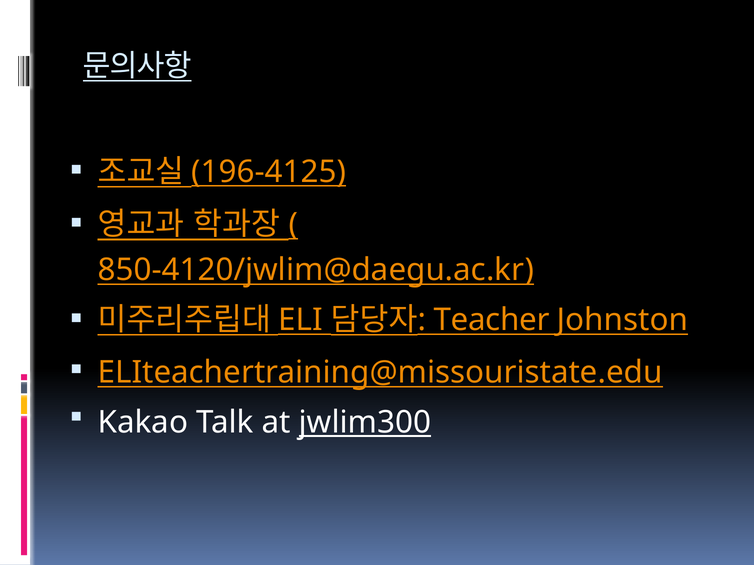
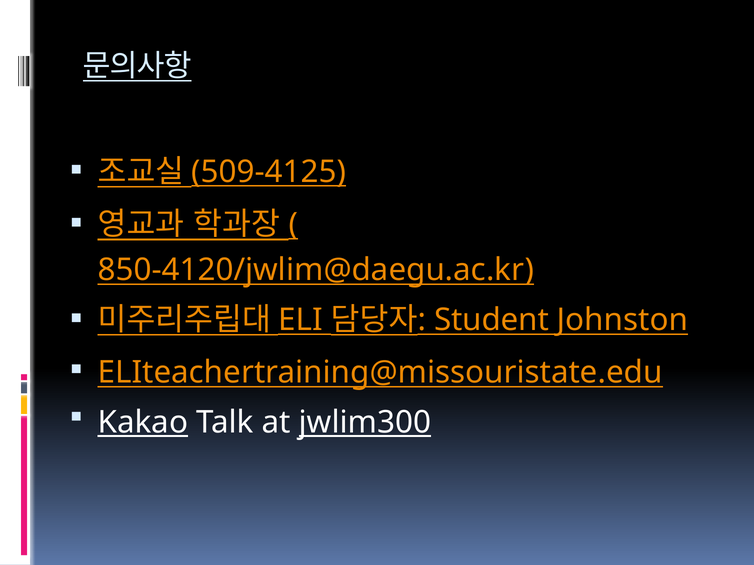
196-4125: 196-4125 -> 509-4125 (269, 172)
Teacher: Teacher -> Student (492, 320)
Kakao underline: none -> present (143, 423)
